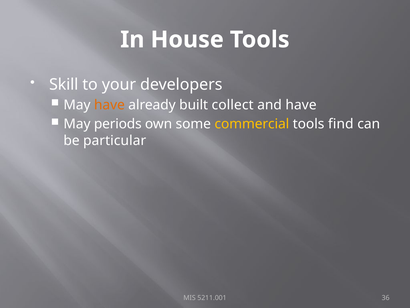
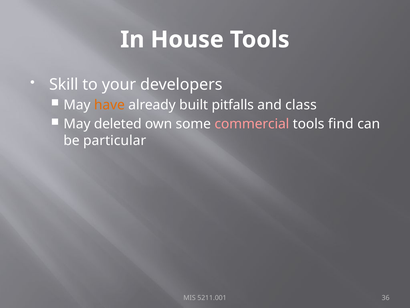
collect: collect -> pitfalls (233, 105)
and have: have -> class (301, 105)
periods: periods -> deleted (118, 124)
commercial colour: yellow -> pink (252, 124)
